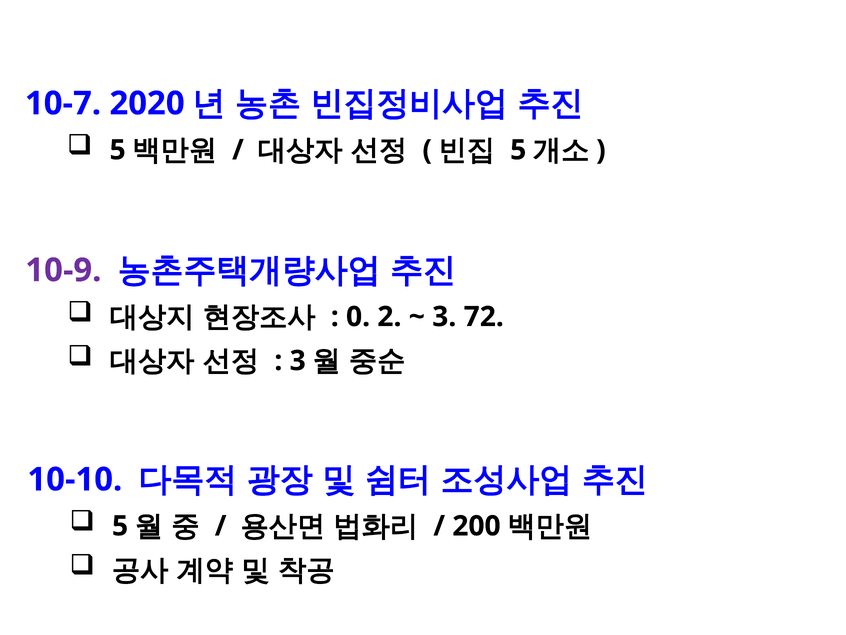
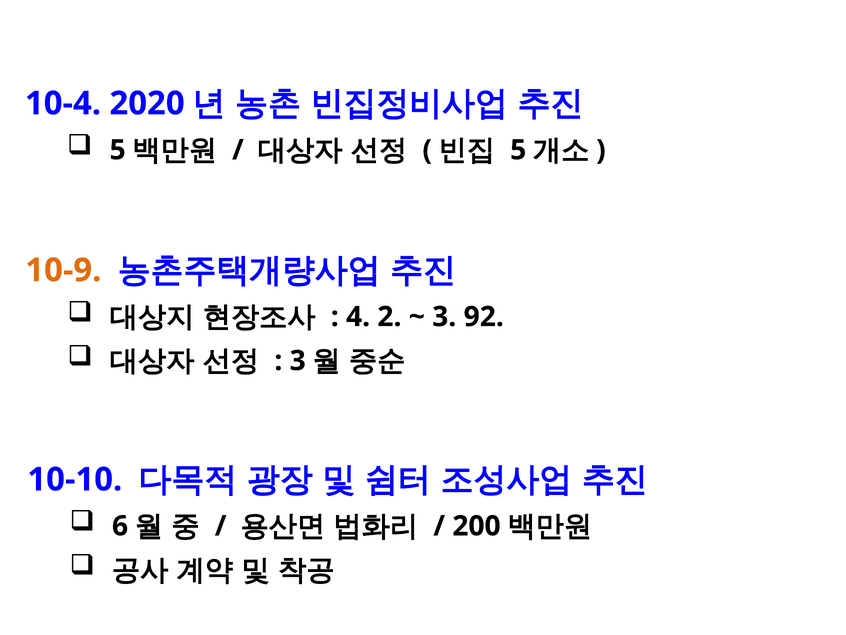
10-7: 10-7 -> 10-4 (63, 103)
10-9 colour: purple -> orange (63, 270)
0: 0 -> 4 (358, 317)
72: 72 -> 92 (484, 317)
5: 5 -> 6 (120, 526)
